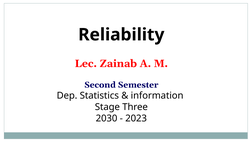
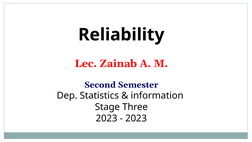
2030: 2030 -> 2023 (107, 118)
